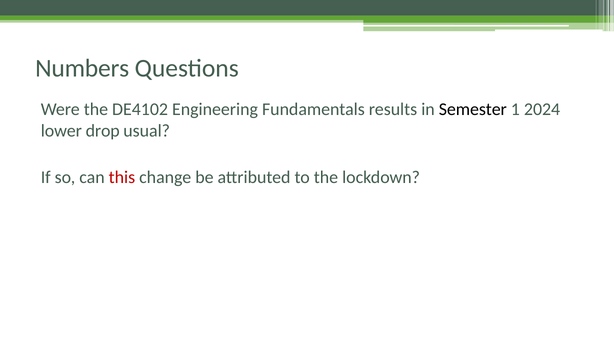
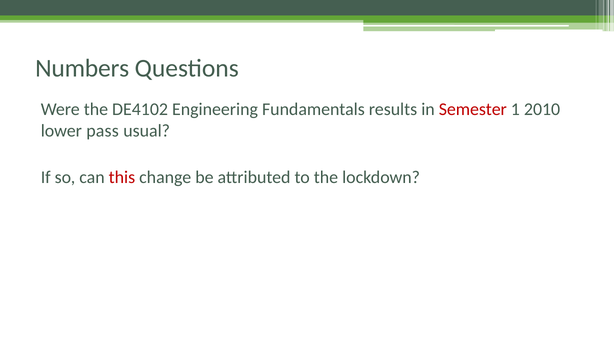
Semester colour: black -> red (473, 109)
2024: 2024 -> 2010 (542, 109)
drop: drop -> pass (103, 131)
